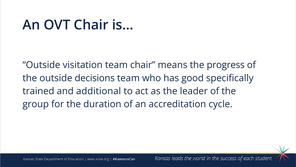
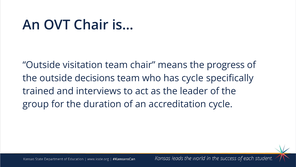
has good: good -> cycle (193, 78)
additional: additional -> interviews (99, 91)
